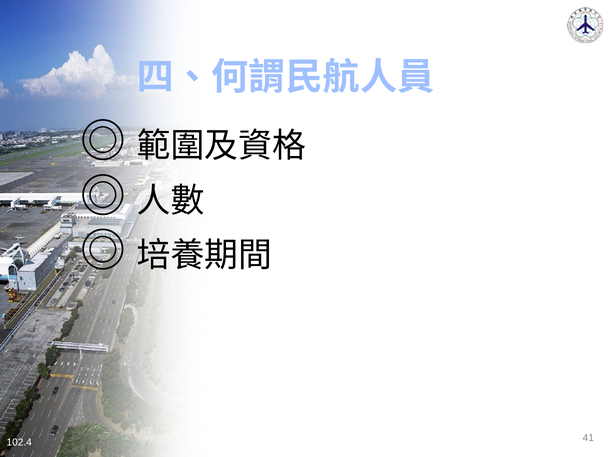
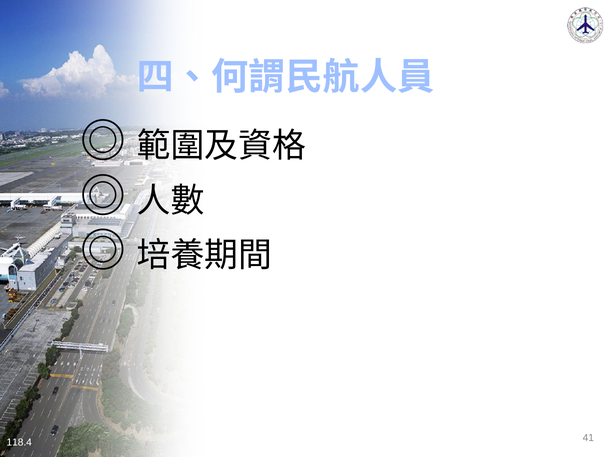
102.4: 102.4 -> 118.4 (19, 442)
